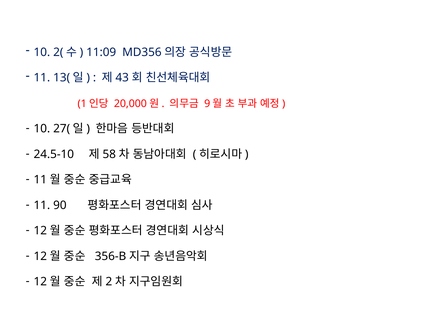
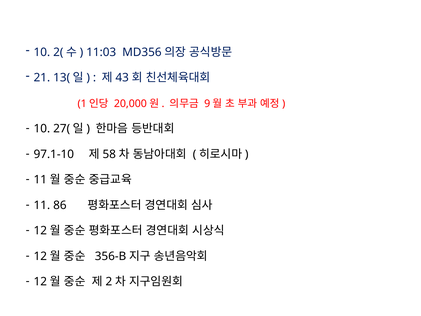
11:09: 11:09 -> 11:03 (101, 52)
11: 11 -> 21 (42, 78)
24.5-10: 24.5-10 -> 97.1-10 (54, 154)
90: 90 -> 86 (60, 205)
